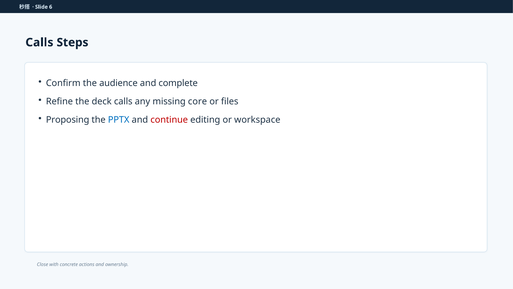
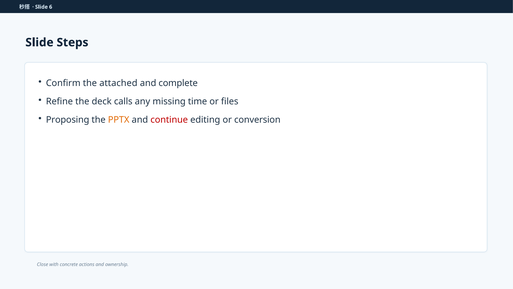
Calls: Calls -> Slide (39, 42)
audience: audience -> attached (118, 83)
core: core -> time (198, 101)
PPTX colour: blue -> orange (119, 120)
workspace: workspace -> conversion (257, 120)
